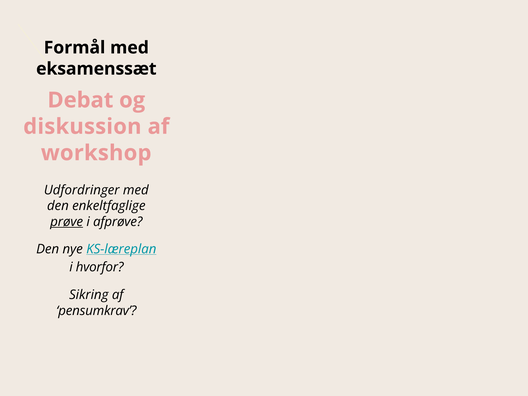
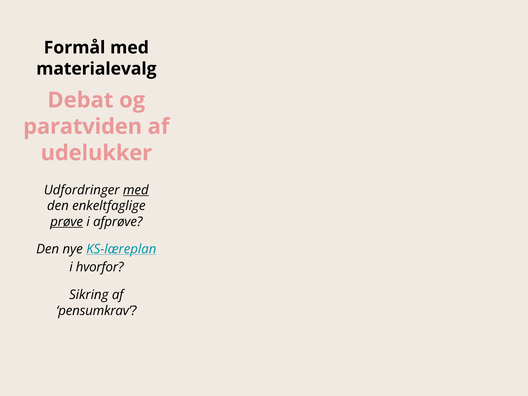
eksamenssæt: eksamenssæt -> materialevalg (96, 69)
diskussion: diskussion -> paratviden (83, 127)
workshop: workshop -> udelukker (96, 153)
med underline: none -> present (136, 190)
